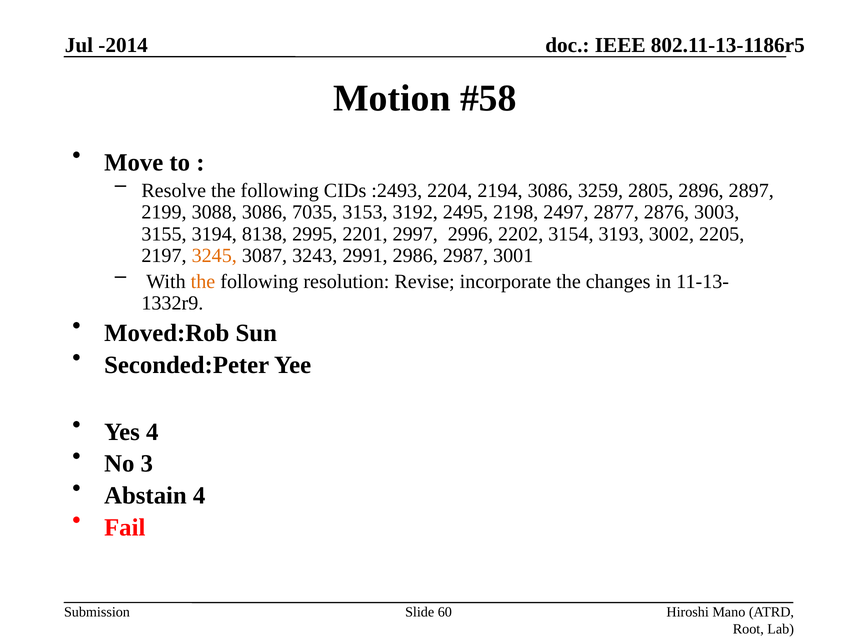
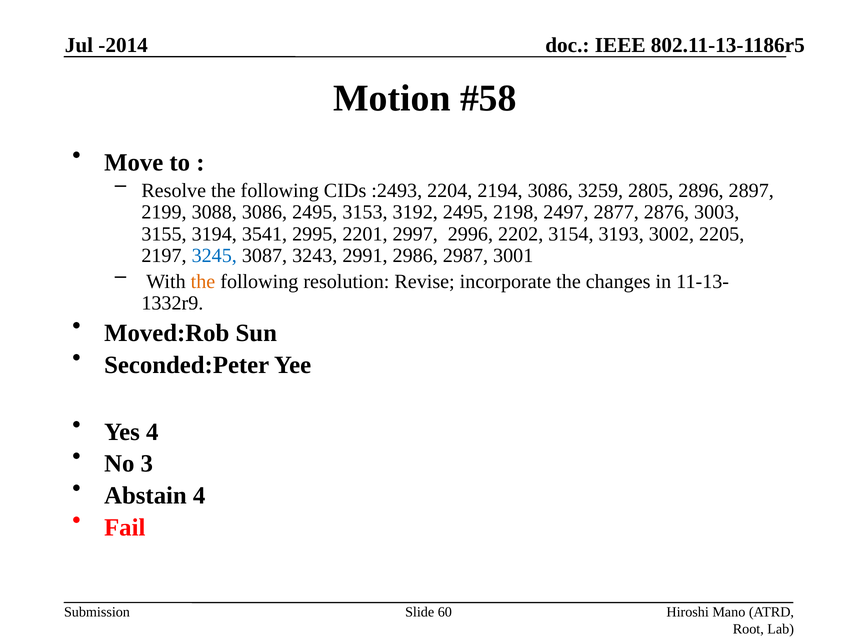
3086 7035: 7035 -> 2495 (315, 212)
8138: 8138 -> 3541 (265, 234)
3245 colour: orange -> blue (214, 255)
